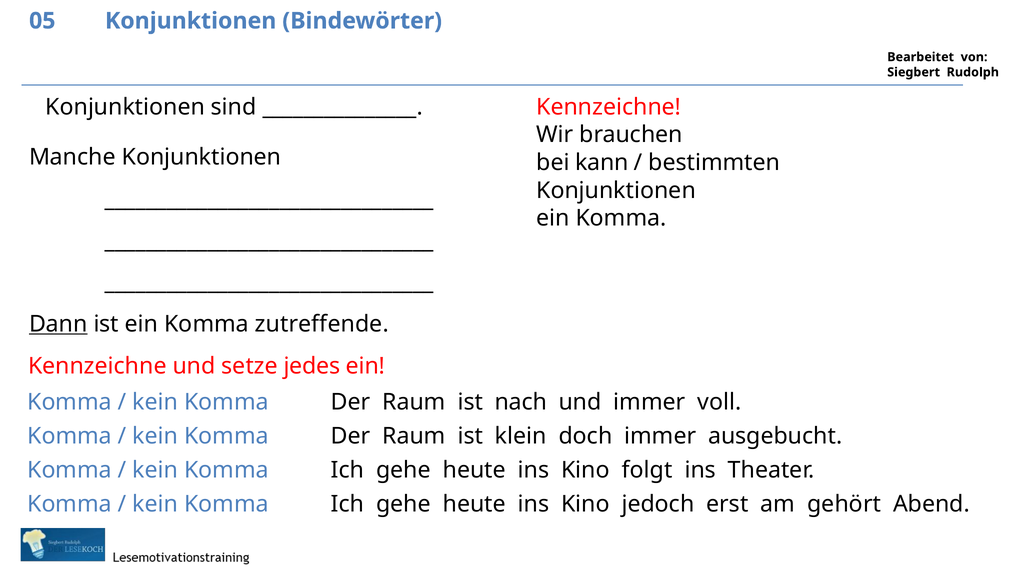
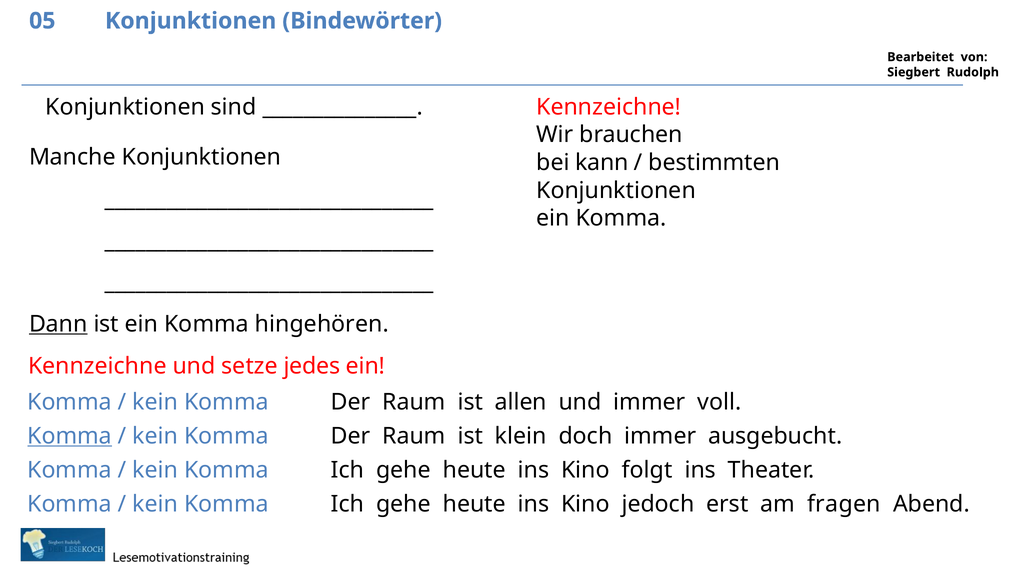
zutreffende: zutreffende -> hingehören (322, 324)
nach: nach -> allen (521, 402)
Komma underline: none -> present (70, 436)
gehört: gehört -> fragen (844, 504)
